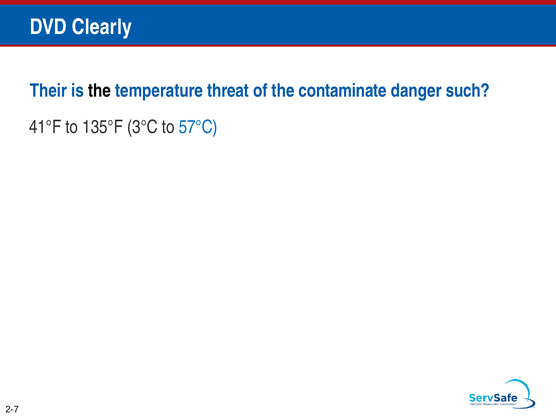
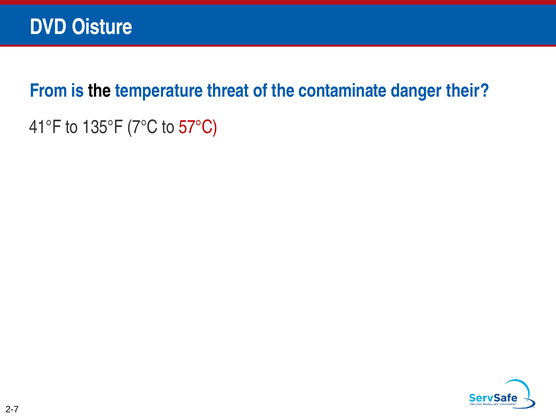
Clearly: Clearly -> Oisture (102, 27)
Their: Their -> From (49, 91)
such: such -> their (468, 91)
3°C: 3°C -> 7°C (143, 127)
57°C colour: blue -> red (198, 127)
